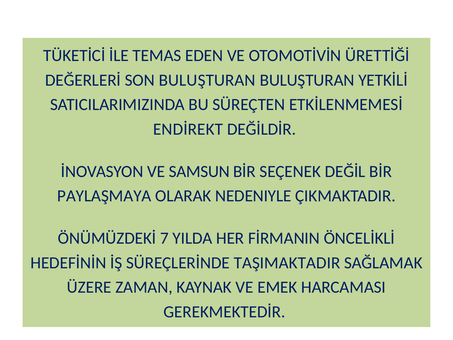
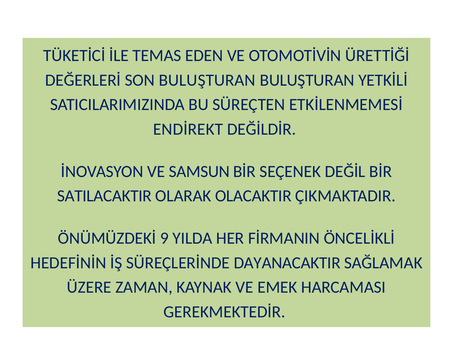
PAYLAŞMAYA: PAYLAŞMAYA -> SATILACAKTIR (104, 196)
NEDENIYLE: NEDENIYLE -> OLACAKTIR (253, 196)
7: 7 -> 9 (164, 238)
TAŞIMAKTADIR: TAŞIMAKTADIR -> DAYANACAKTIR (287, 263)
